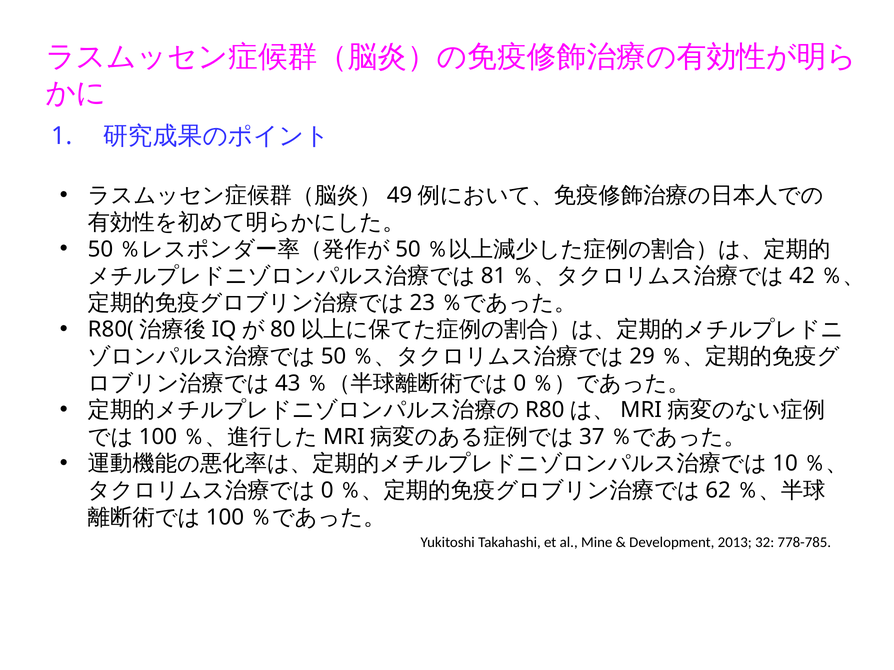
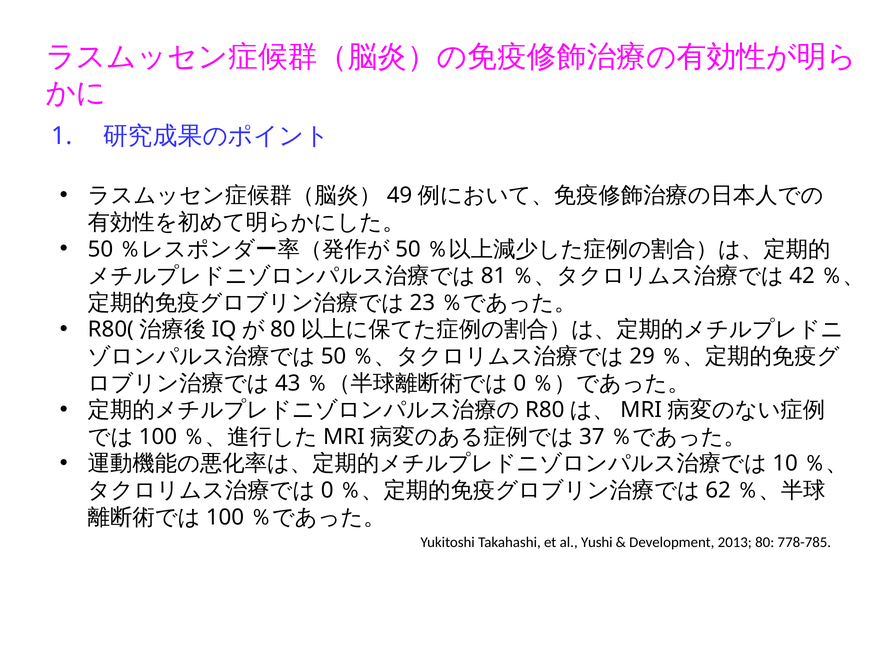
Mine: Mine -> Yushi (597, 543)
32: 32 -> 80 (765, 543)
